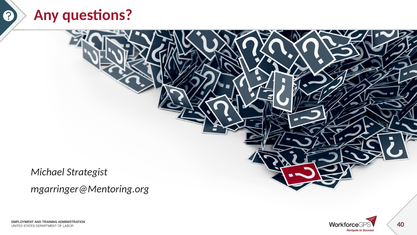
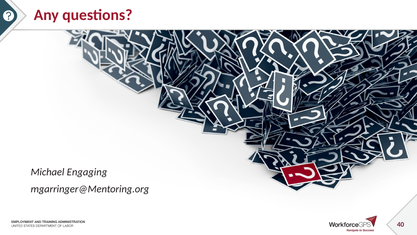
Strategist: Strategist -> Engaging (87, 172)
